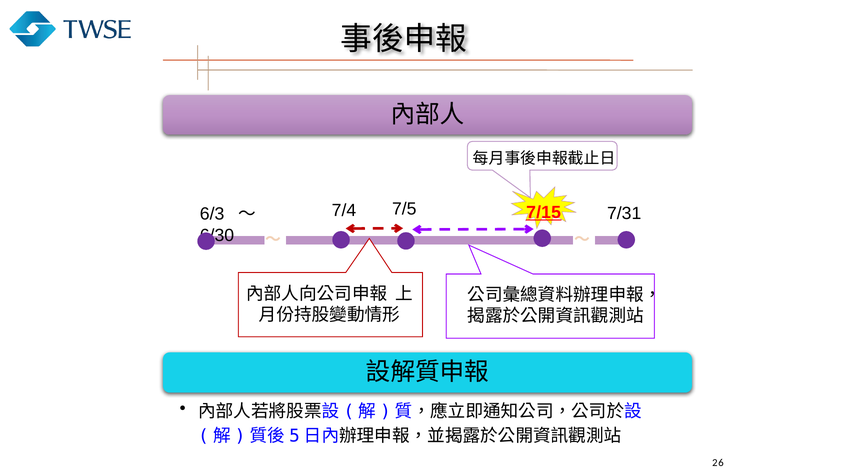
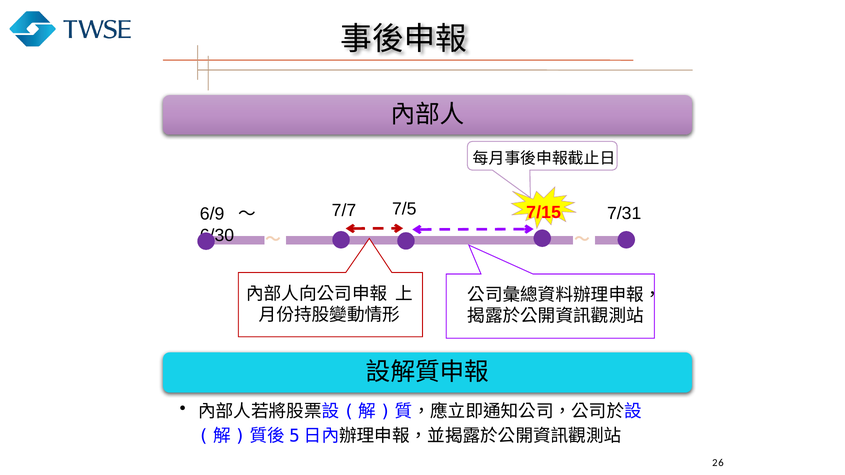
7/4: 7/4 -> 7/7 (344, 211)
7/15 underline: present -> none (544, 212)
6/3: 6/3 -> 6/9 (212, 214)
